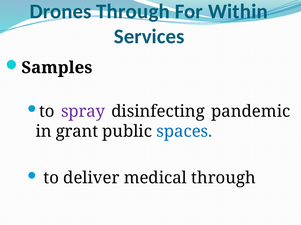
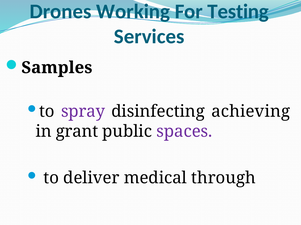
Drones Through: Through -> Working (133, 11)
Within: Within -> Testing (238, 11)
pandemic: pandemic -> achieving (251, 112)
spaces colour: blue -> purple (184, 132)
